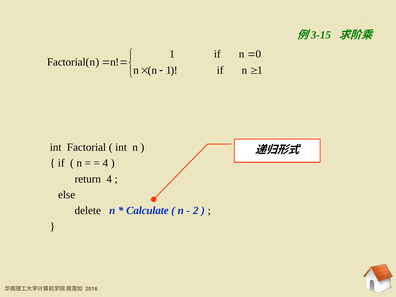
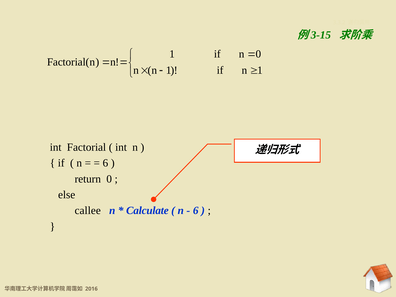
4: 4 -> 6 (105, 163)
return 4: 4 -> 0 (109, 179)
delete: delete -> callee (88, 211)
2: 2 -> 6 (196, 211)
